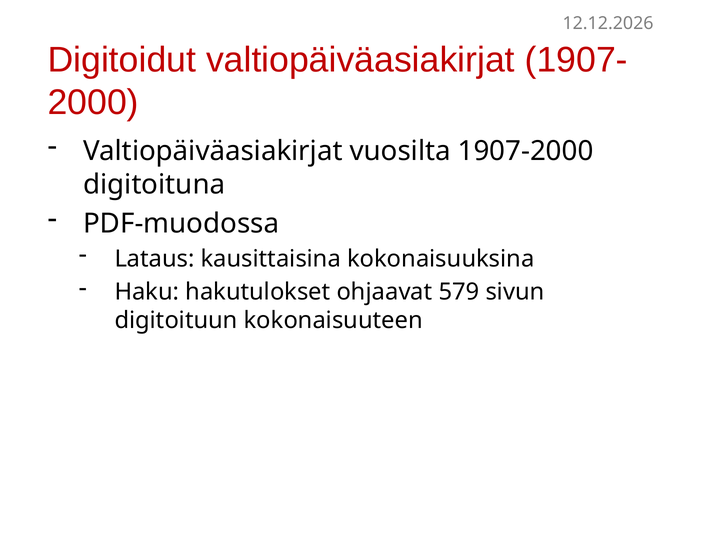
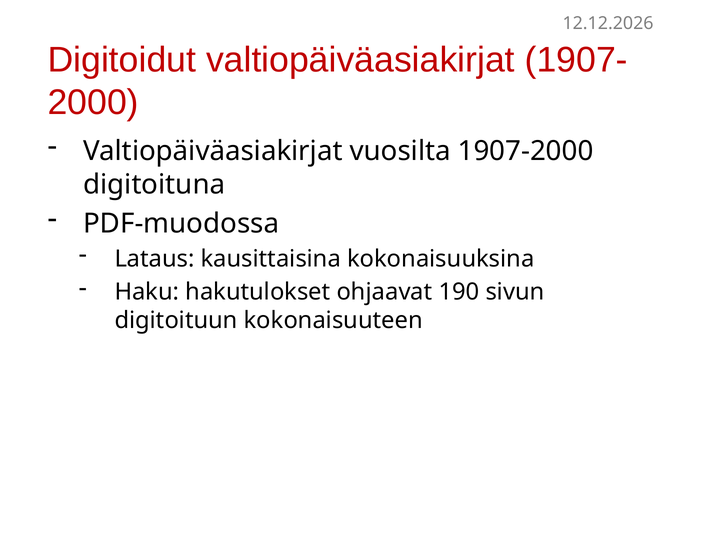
579: 579 -> 190 (459, 292)
